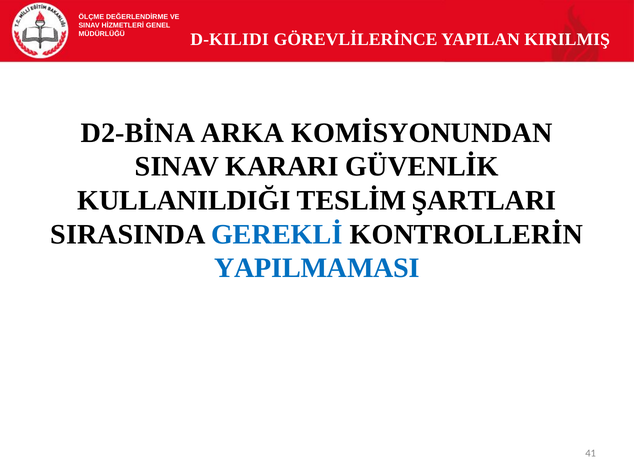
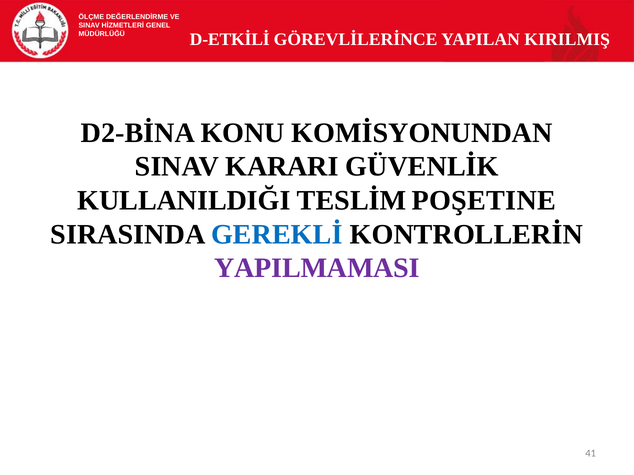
D-KILIDI: D-KILIDI -> D-ETKİLİ (230, 39)
ARKA: ARKA -> KONU (243, 133)
ŞARTLARI: ŞARTLARI -> POŞETINE (484, 201)
YAPILMAMASI colour: blue -> purple (317, 268)
